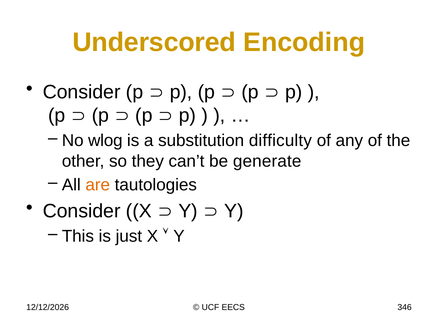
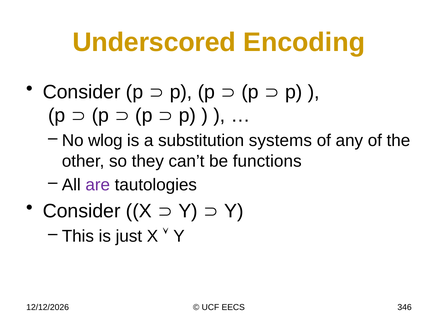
difficulty: difficulty -> systems (280, 140)
generate: generate -> functions (267, 161)
are colour: orange -> purple (98, 185)
